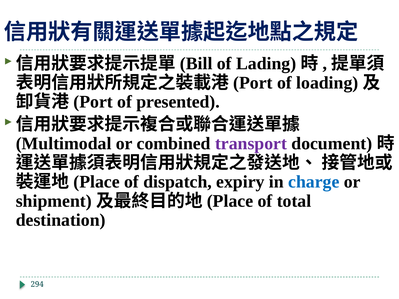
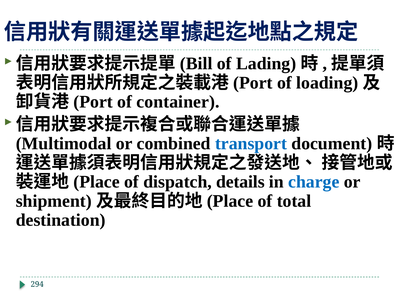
presented: presented -> container (178, 102)
transport colour: purple -> blue (251, 144)
expiry: expiry -> details (240, 182)
